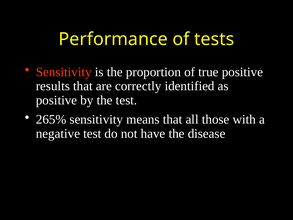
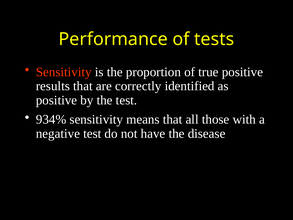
265%: 265% -> 934% (51, 119)
